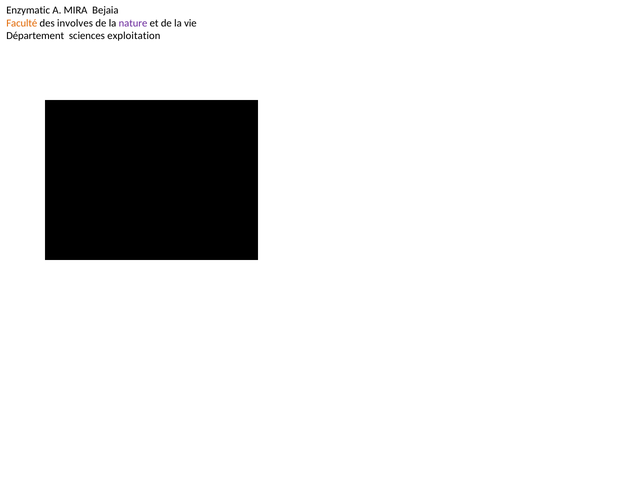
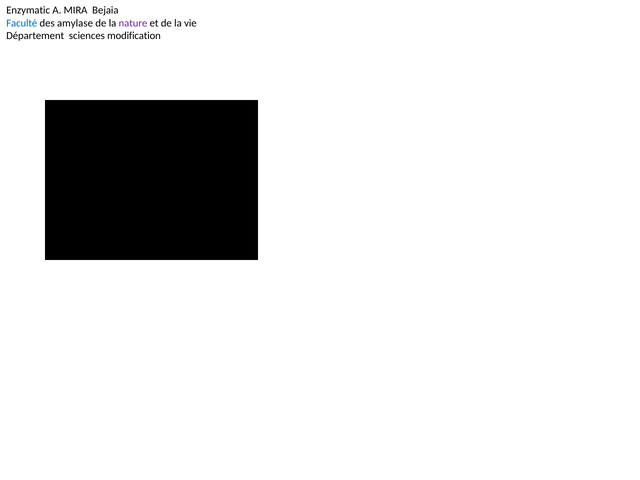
Faculté colour: orange -> blue (22, 23)
involves: involves -> amylase (75, 23)
exploitation: exploitation -> modification (134, 36)
